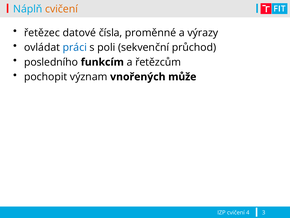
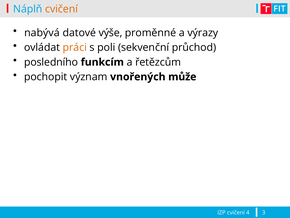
řetězec: řetězec -> nabývá (42, 33)
čísla: čísla -> výše (111, 33)
práci colour: blue -> orange (75, 47)
